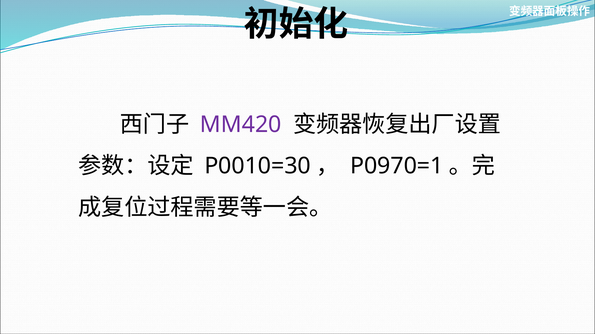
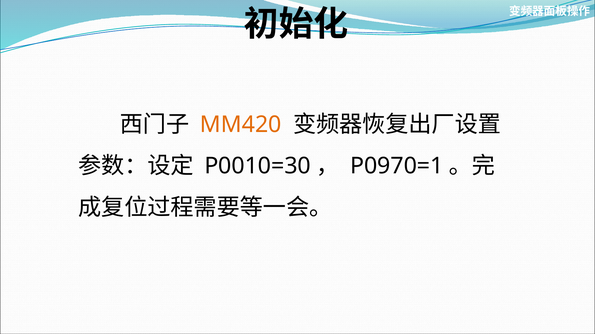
MM420 colour: purple -> orange (241, 125)
